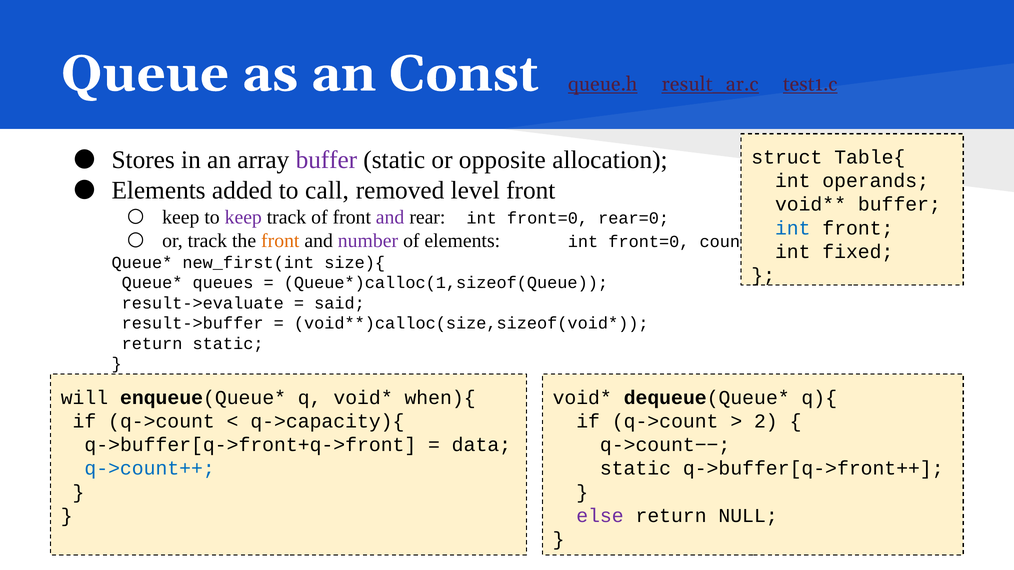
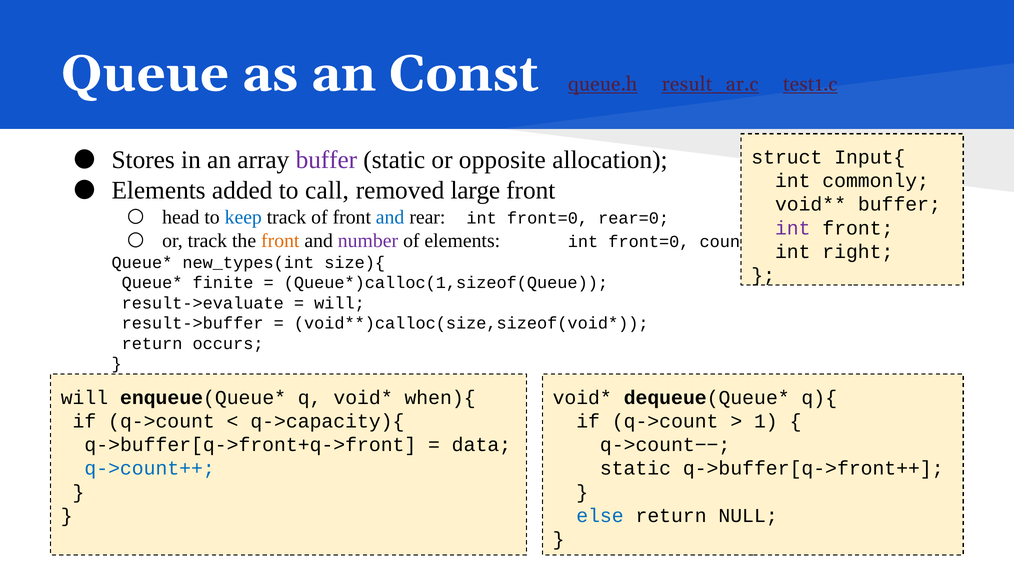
Table{: Table{ -> Input{ (870, 157)
operands: operands -> commonly (876, 181)
level: level -> large (475, 191)
keep: keep -> head (181, 217)
keep colour: purple -> blue (243, 217)
and colour: purple -> blue (390, 217)
int colour: blue -> purple (793, 228)
fixed: fixed -> right (858, 252)
new_first(int: new_first(int -> new_types(int (248, 263)
queues: queues -> finite (223, 283)
said: said -> will (340, 303)
return static: static -> occurs (228, 344)
2: 2 -> 1 (766, 421)
else colour: purple -> blue (600, 516)
